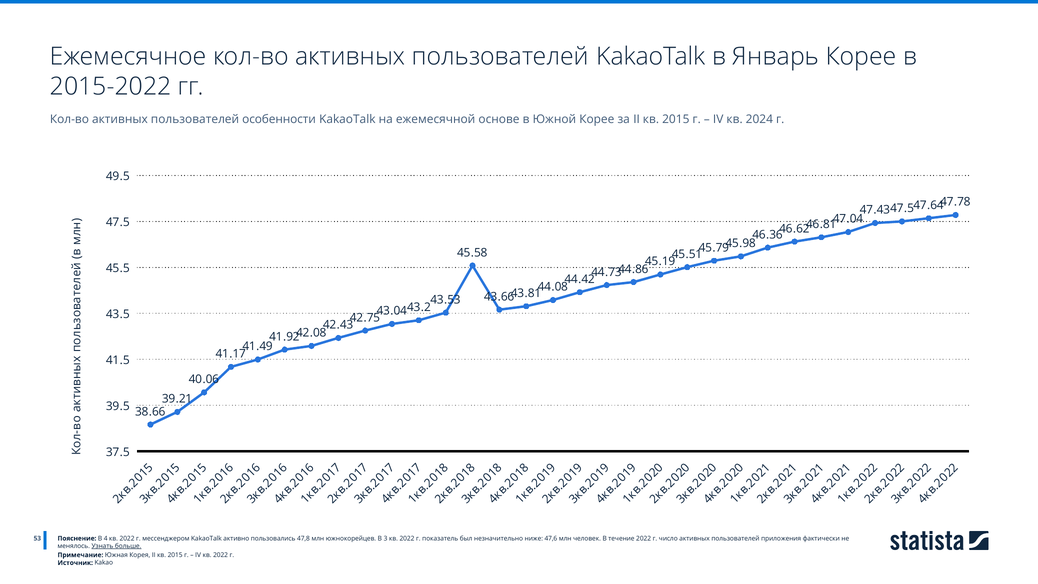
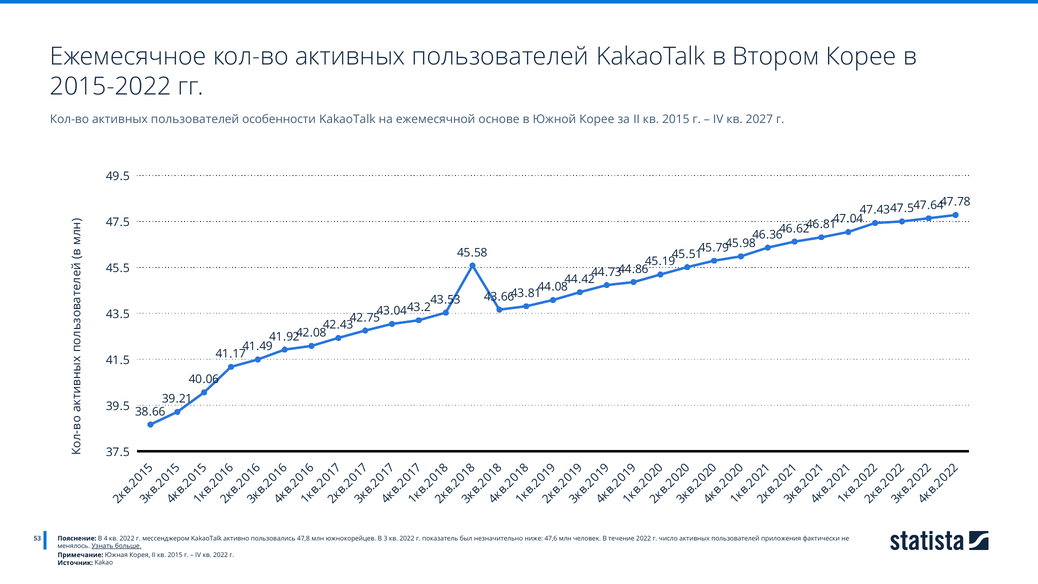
Январь: Январь -> Втором (776, 57)
2024: 2024 -> 2027 (759, 119)
